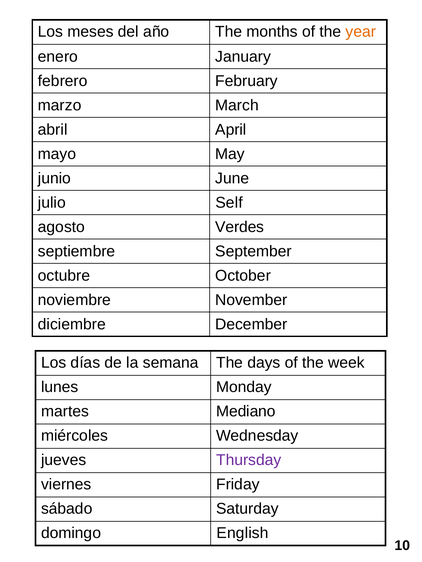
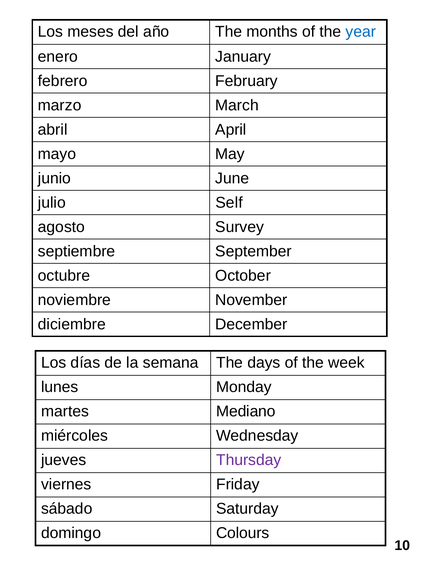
year colour: orange -> blue (361, 32)
Verdes: Verdes -> Survey (240, 227)
English: English -> Colours (243, 534)
